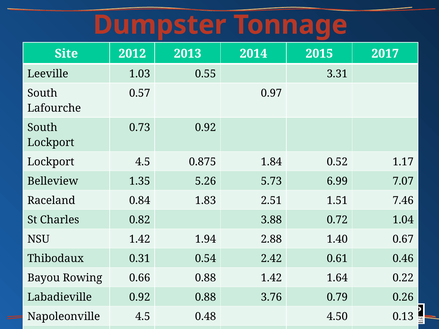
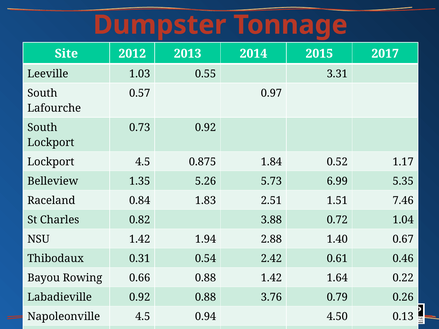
7.07: 7.07 -> 5.35 (403, 181)
0.48: 0.48 -> 0.94 (206, 317)
